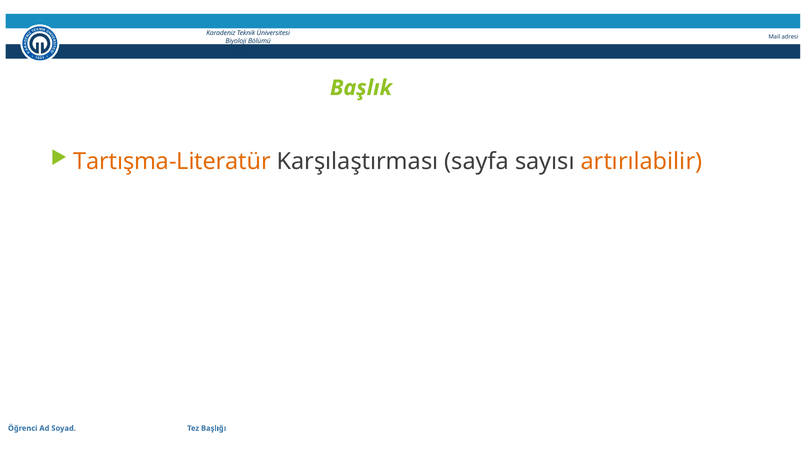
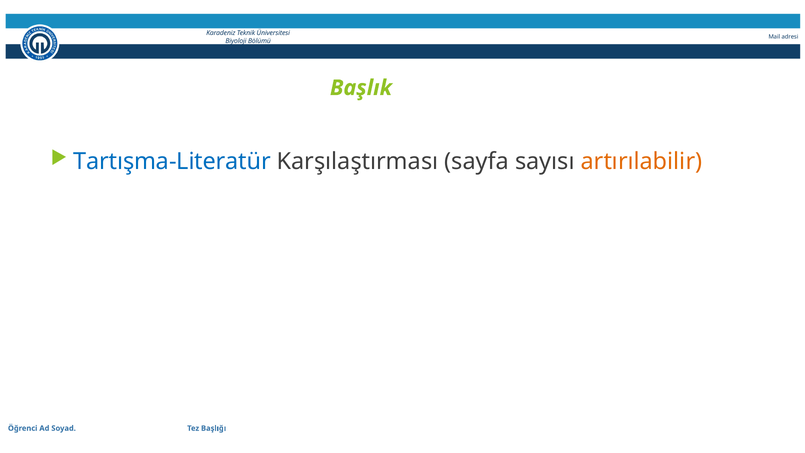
Tartışma-Literatür colour: orange -> blue (172, 161)
